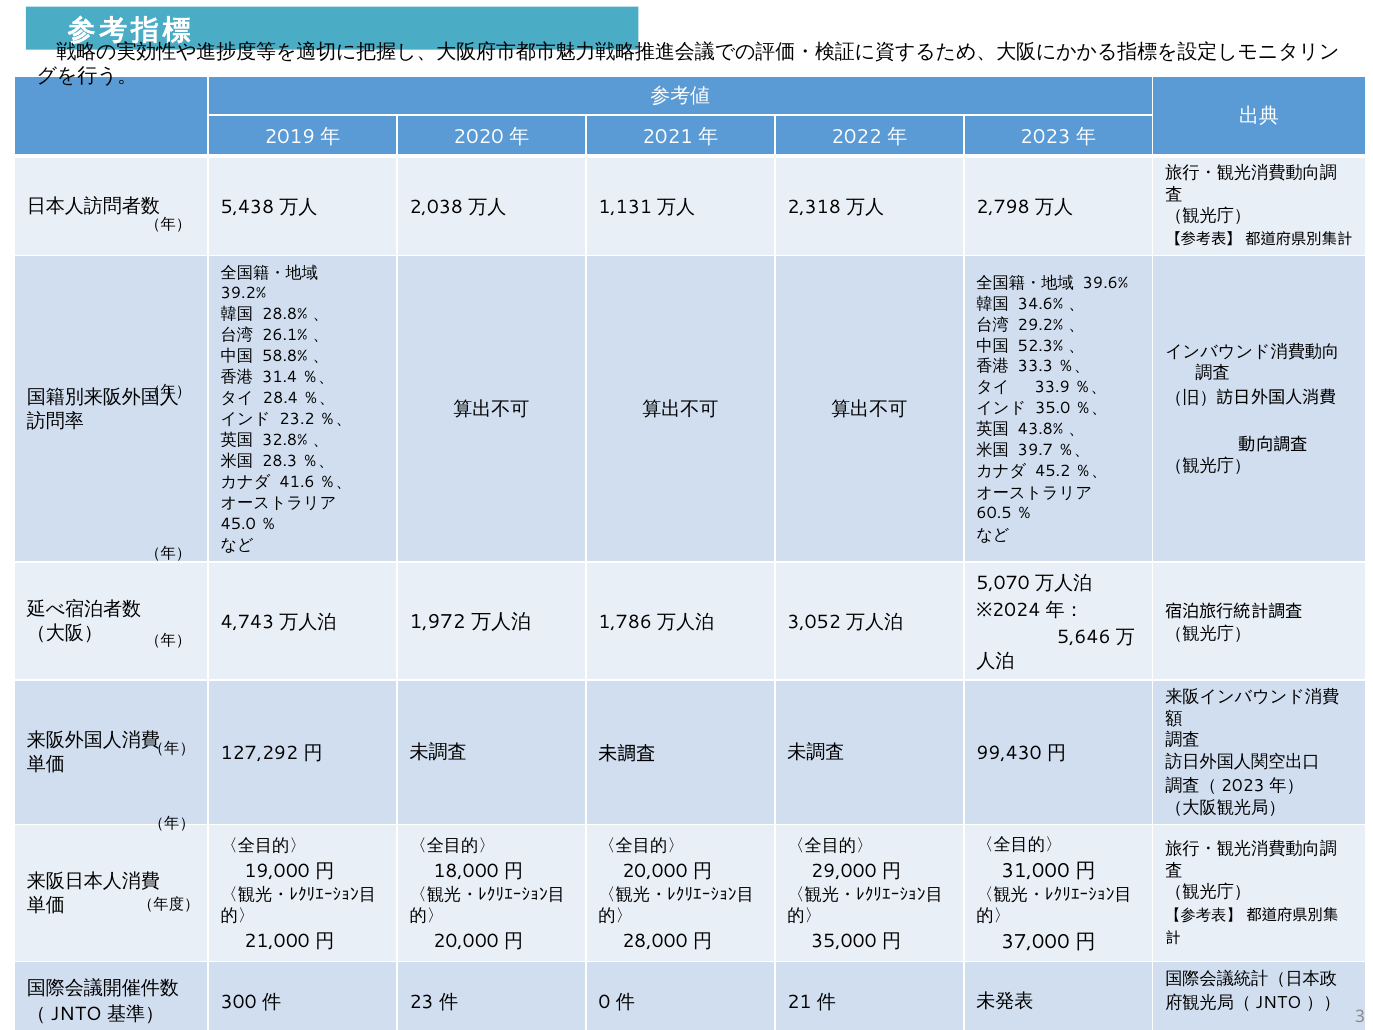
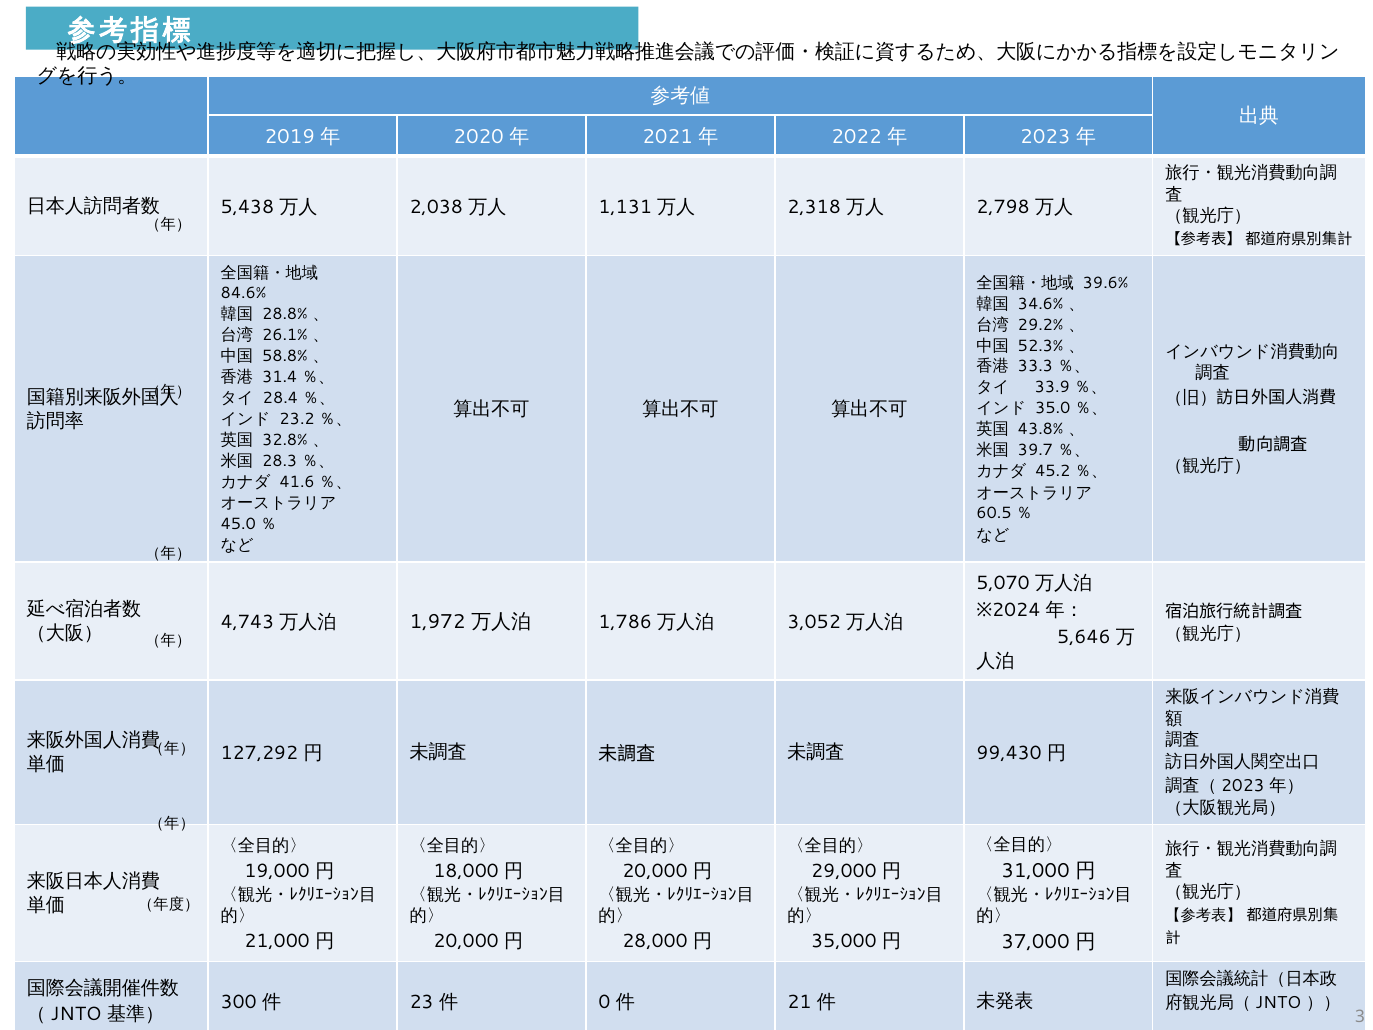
39.2%: 39.2% -> 84.6% (244, 293)
